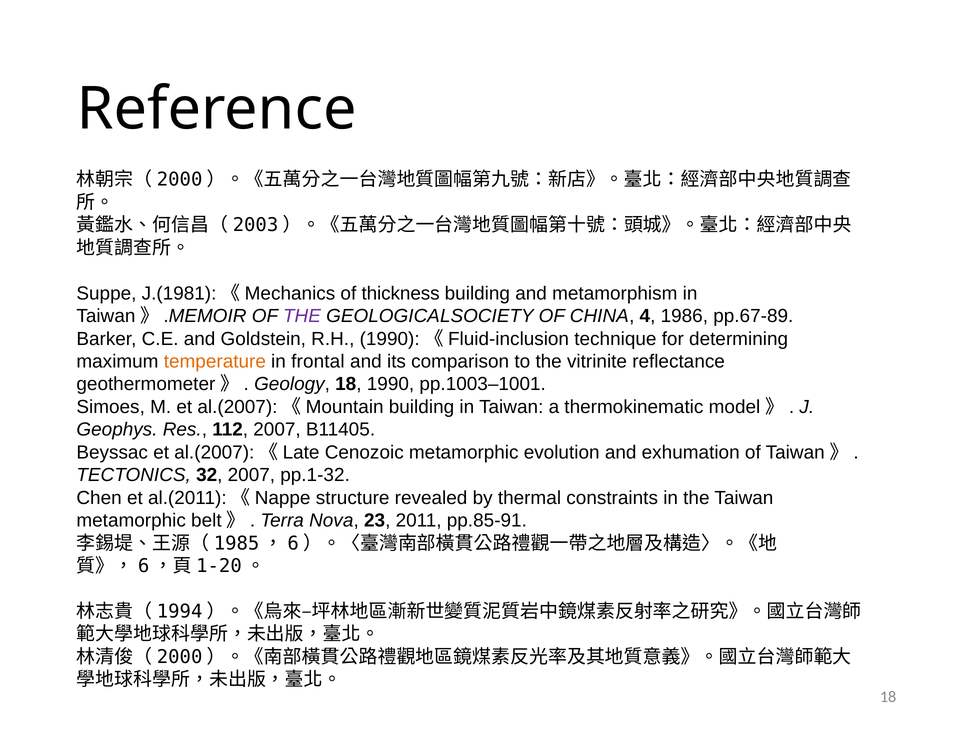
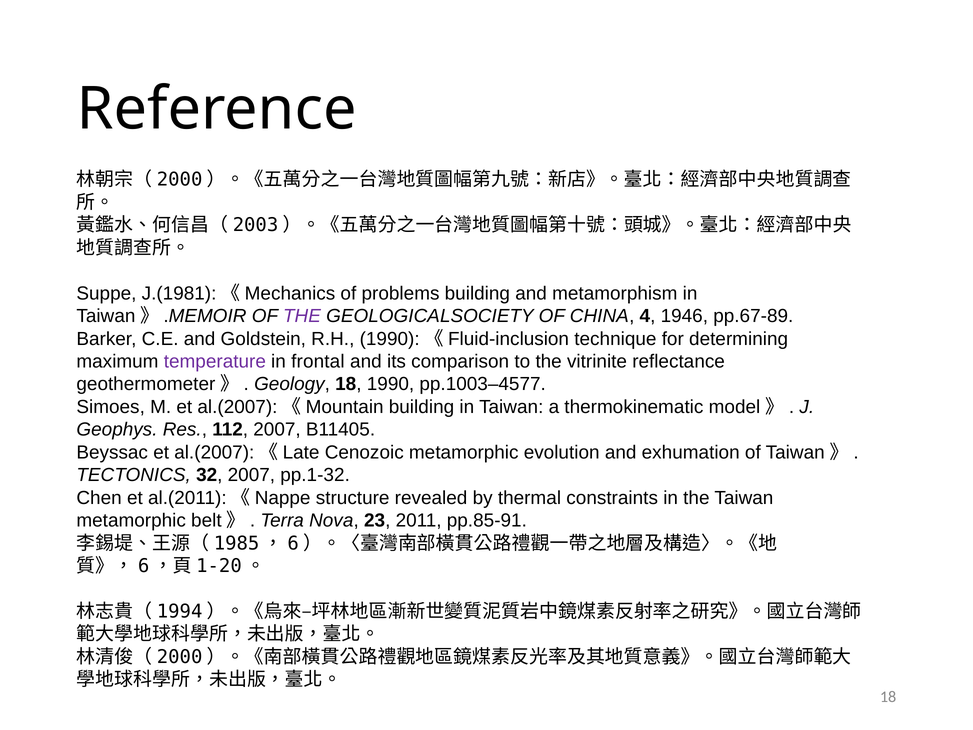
thickness: thickness -> problems (401, 293)
1986: 1986 -> 1946 (684, 316)
temperature colour: orange -> purple (215, 361)
pp.1003–1001: pp.1003–1001 -> pp.1003–4577 (483, 384)
